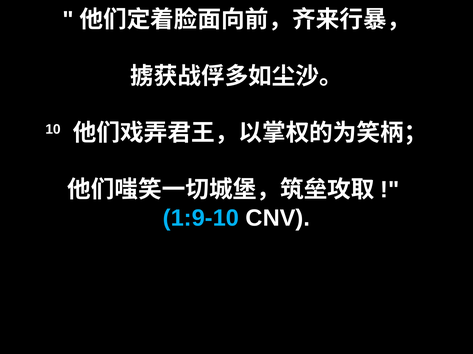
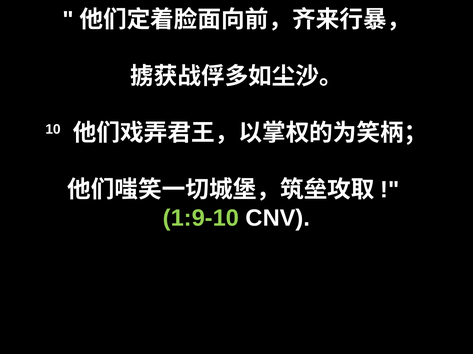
1:9-10 colour: light blue -> light green (201, 218)
